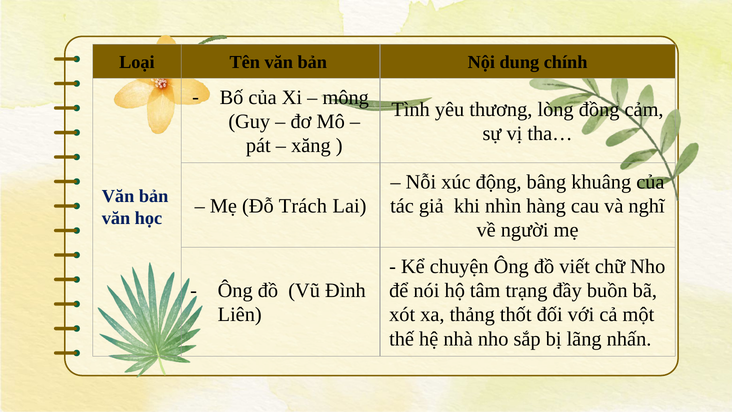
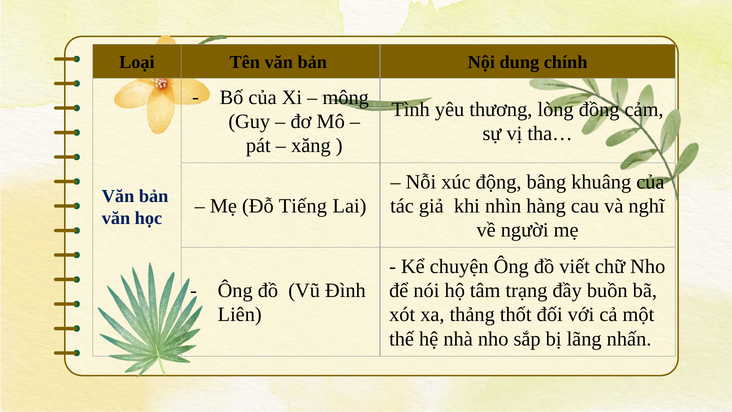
Trách: Trách -> Tiếng (303, 206)
